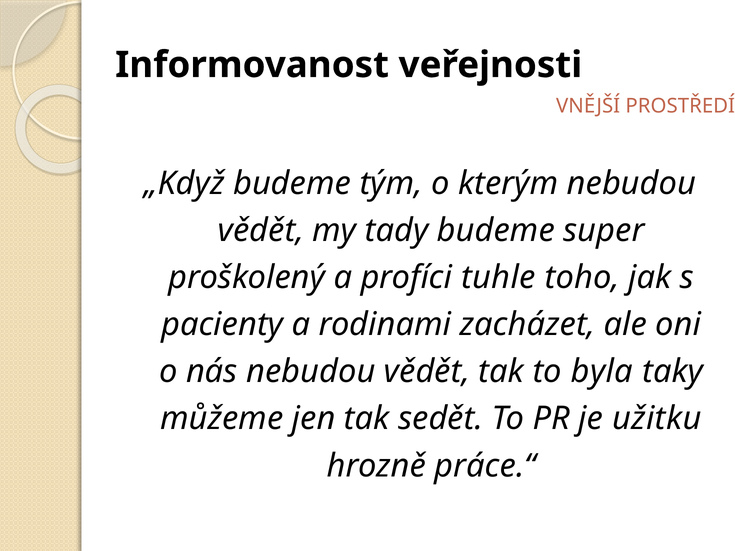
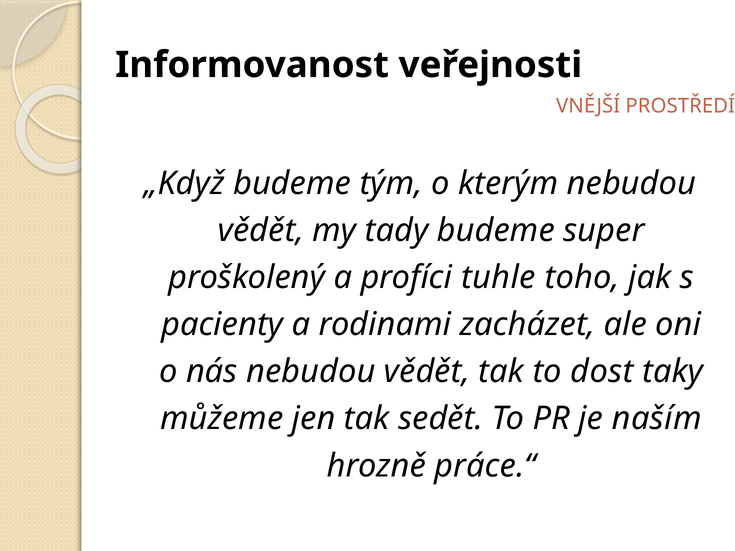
byla: byla -> dost (602, 372)
užitku: užitku -> naším (657, 419)
